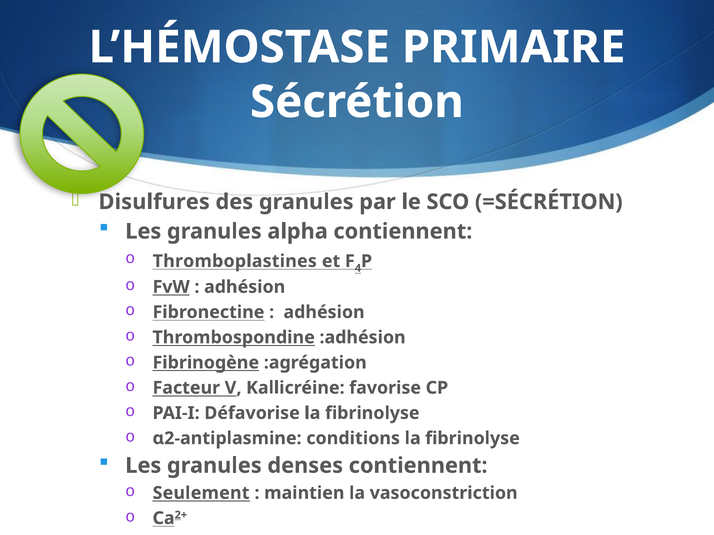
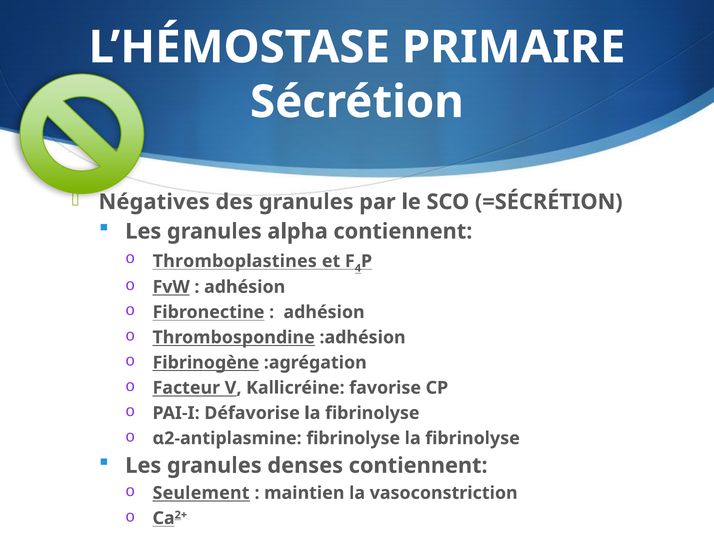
Disulfures: Disulfures -> Négatives (154, 202)
α2-antiplasmine conditions: conditions -> fibrinolyse (353, 439)
